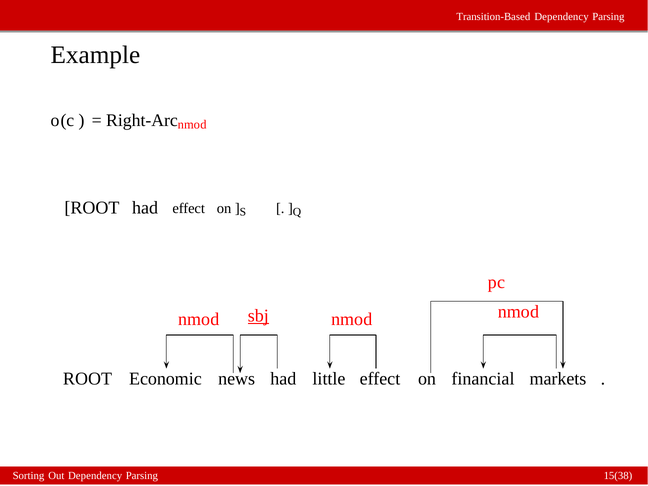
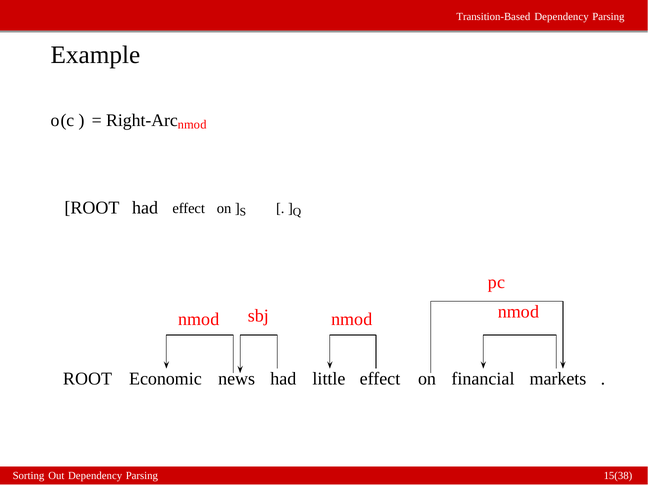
sbj underline: present -> none (258, 316)
